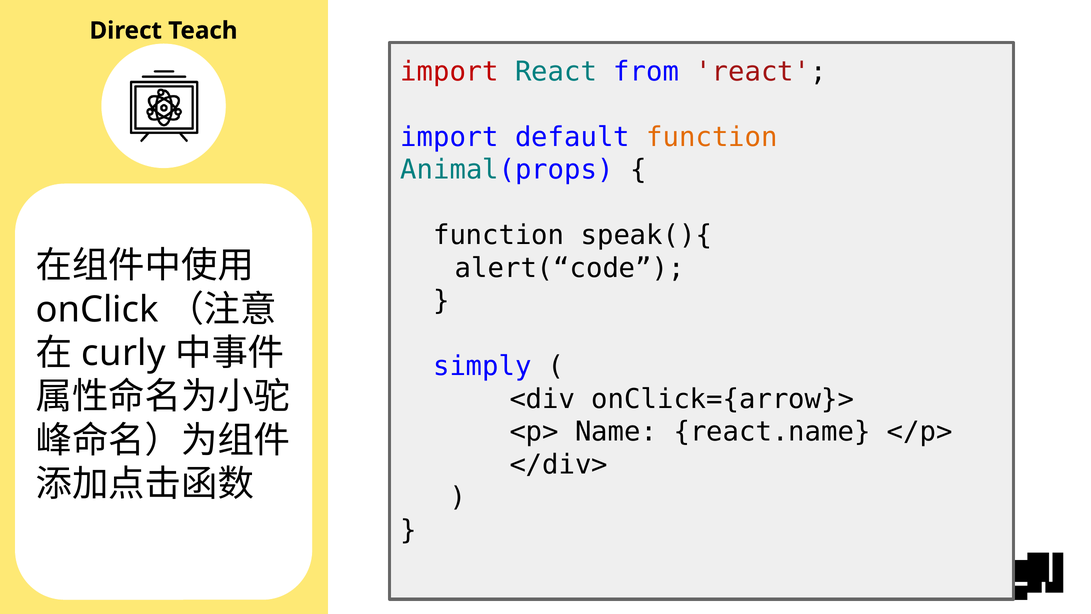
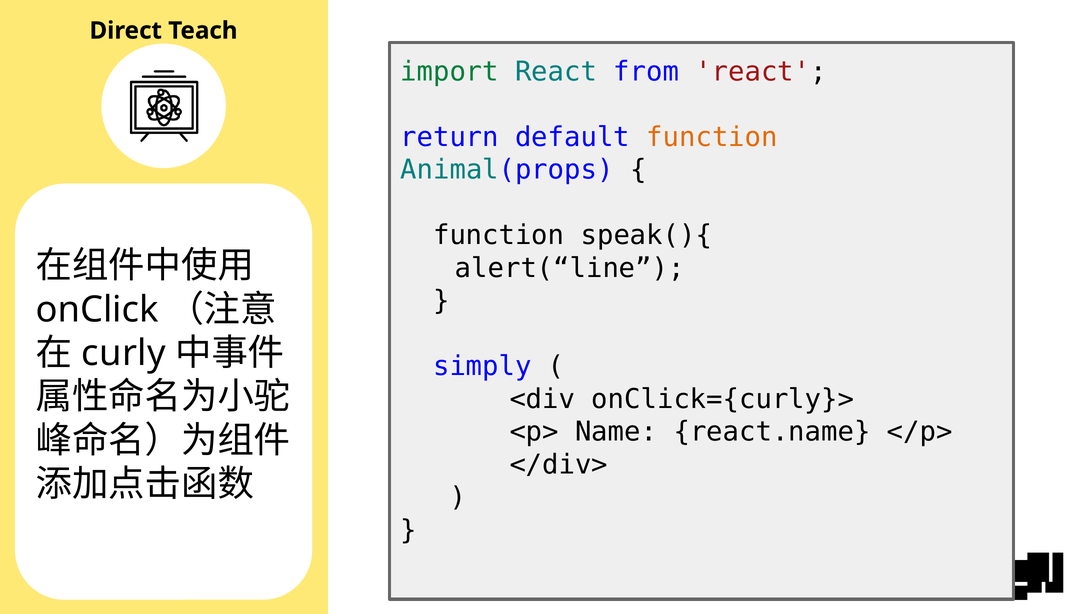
import colour: red -> green (450, 72)
import: import -> return (450, 137)
alert(“code: alert(“code -> alert(“line (570, 268)
onClick={arrow}>: onClick={arrow}> -> onClick={curly}> (723, 399)
